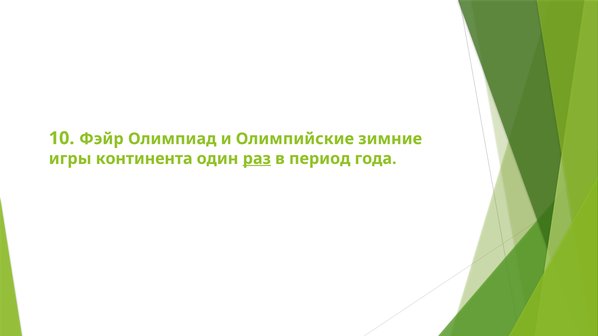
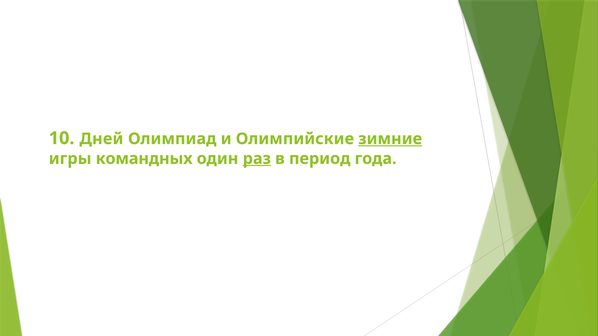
Фэйр: Фэйр -> Дней (101, 139)
зимние underline: none -> present (390, 139)
континента: континента -> командных (144, 159)
